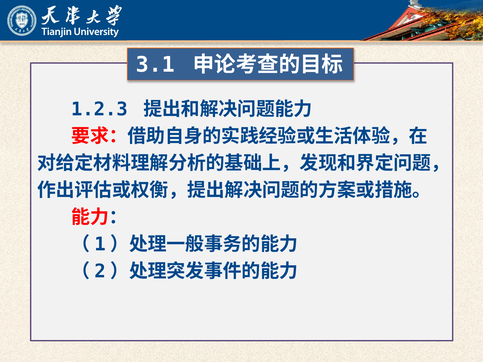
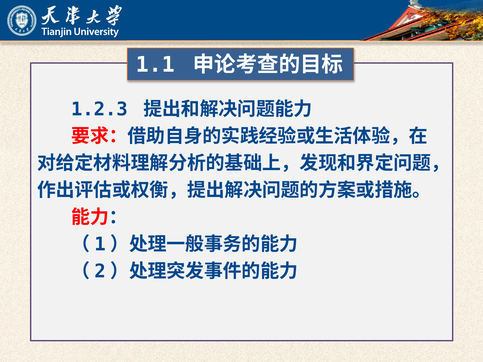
3.1: 3.1 -> 1.1 (155, 65)
